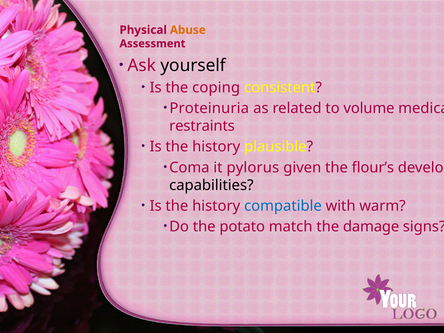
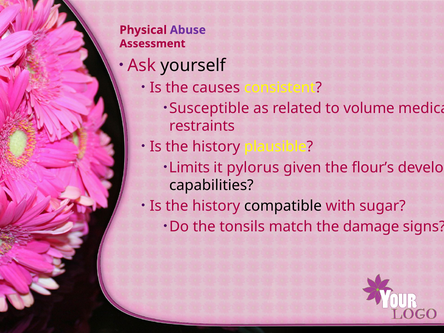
Abuse colour: orange -> purple (188, 30)
coping: coping -> causes (216, 88)
Proteinuria: Proteinuria -> Susceptible (209, 108)
Coma: Coma -> Limits (189, 167)
compatible colour: blue -> black (283, 206)
warm: warm -> sugar (382, 206)
potato: potato -> tonsils (242, 227)
